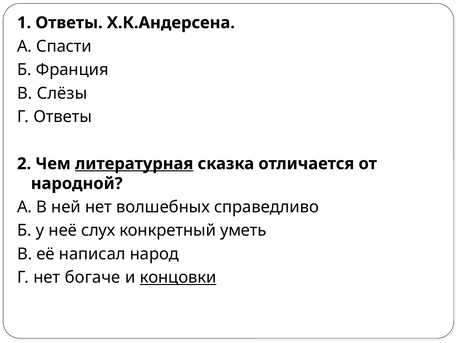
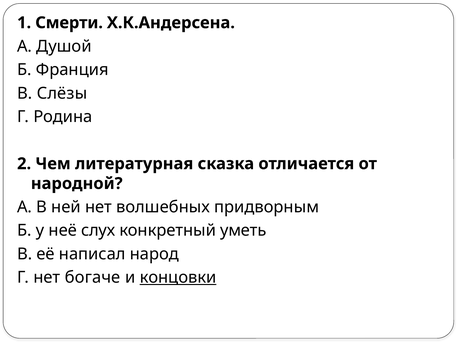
1 Ответы: Ответы -> Смерти (69, 23)
Спасти: Спасти -> Душой (64, 46)
Г Ответы: Ответы -> Родина (63, 117)
литературная underline: present -> none (134, 164)
справедливо: справедливо -> придворным (267, 207)
